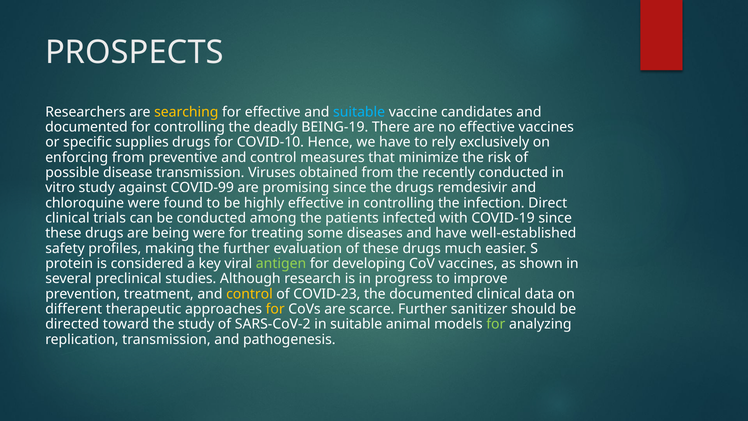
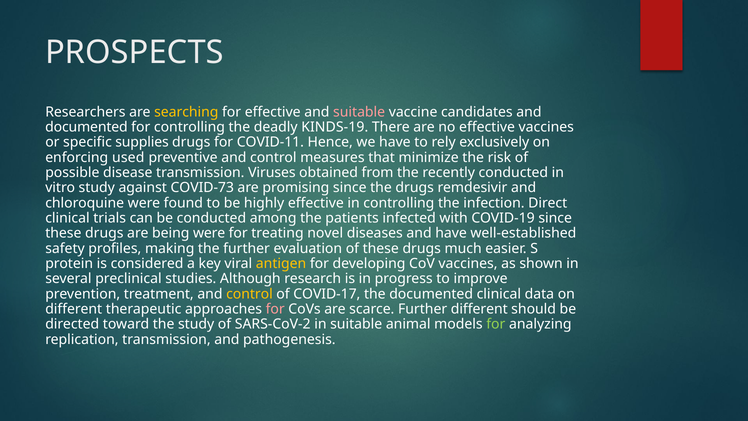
suitable colour: light blue -> pink (359, 112)
BEING-19: BEING-19 -> KINDS-19 (335, 127)
COVID-10: COVID-10 -> COVID-11 (270, 142)
enforcing from: from -> used (128, 157)
COVID-99: COVID-99 -> COVID-73 (202, 188)
some: some -> novel (325, 233)
antigen colour: light green -> yellow (281, 263)
COVID-23: COVID-23 -> COVID-17 (327, 294)
for colour: yellow -> pink (275, 309)
Further sanitizer: sanitizer -> different (479, 309)
